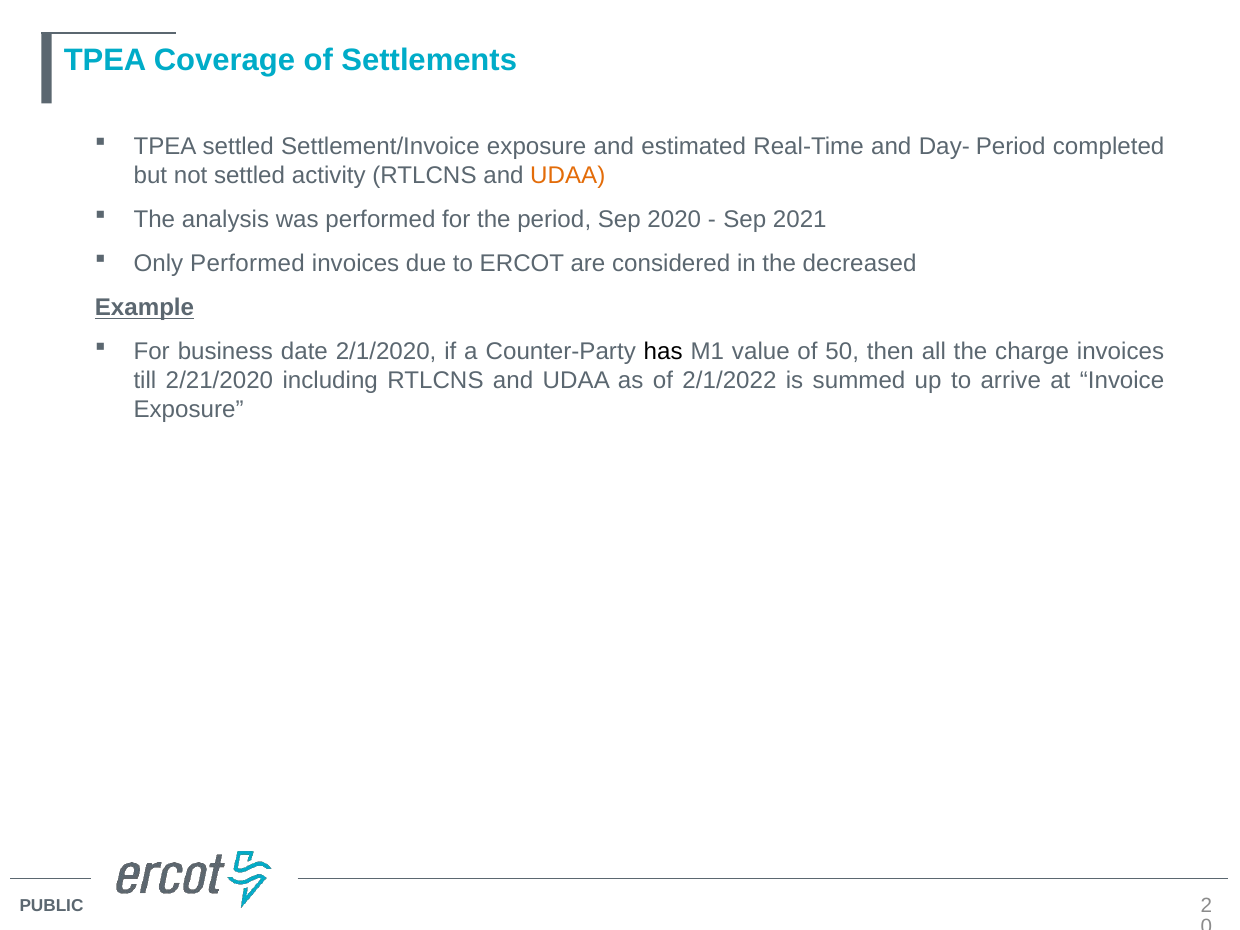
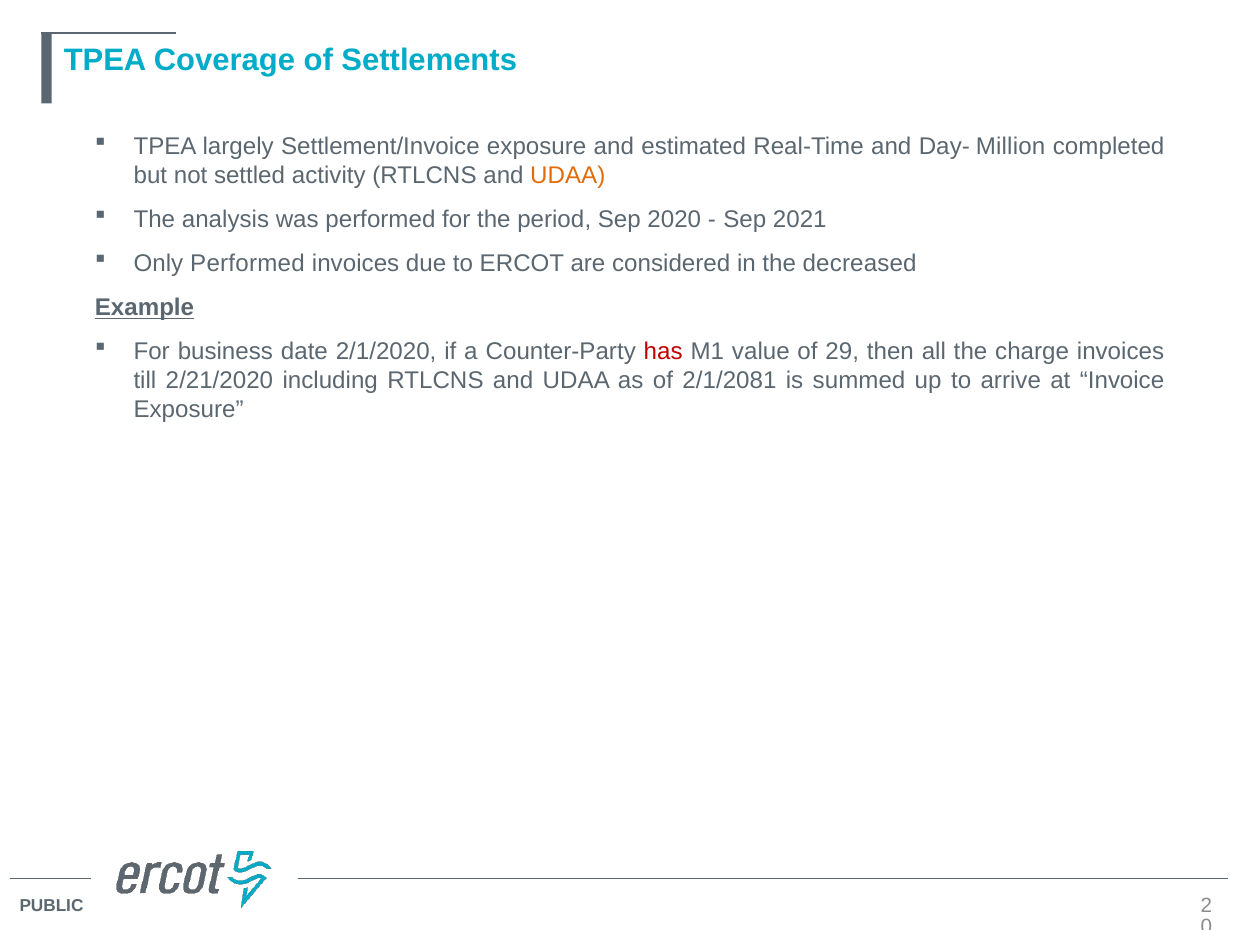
TPEA settled: settled -> largely (238, 146)
Day- Period: Period -> Million (1011, 146)
has colour: black -> red (663, 352)
50: 50 -> 29 (842, 352)
2/1/2022: 2/1/2022 -> 2/1/2081 (729, 381)
